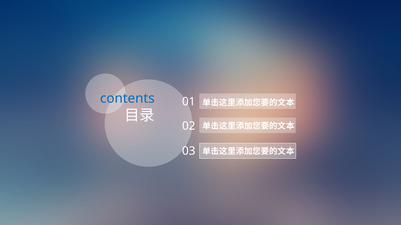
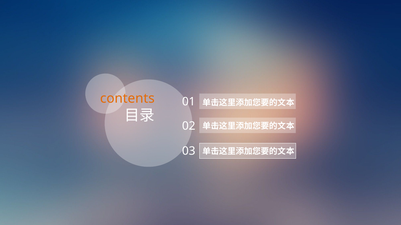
contents colour: blue -> orange (127, 99)
